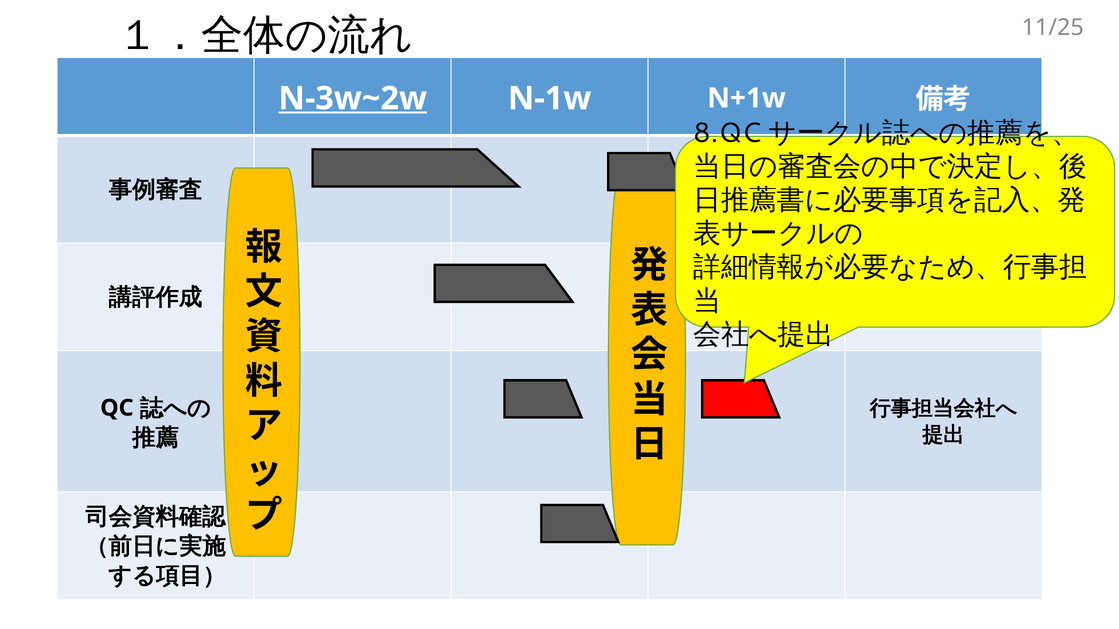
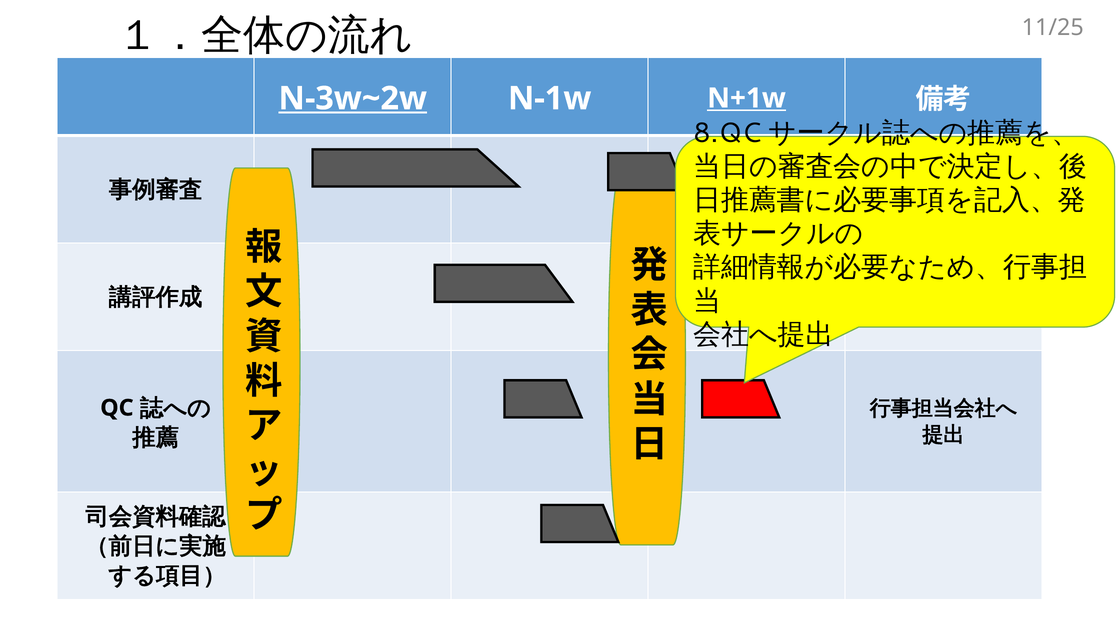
N+1w underline: none -> present (747, 98)
